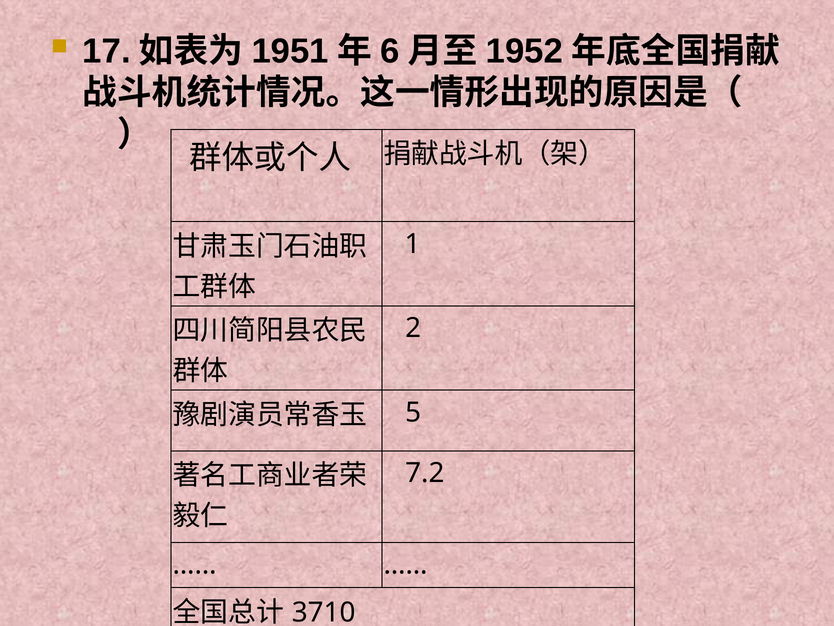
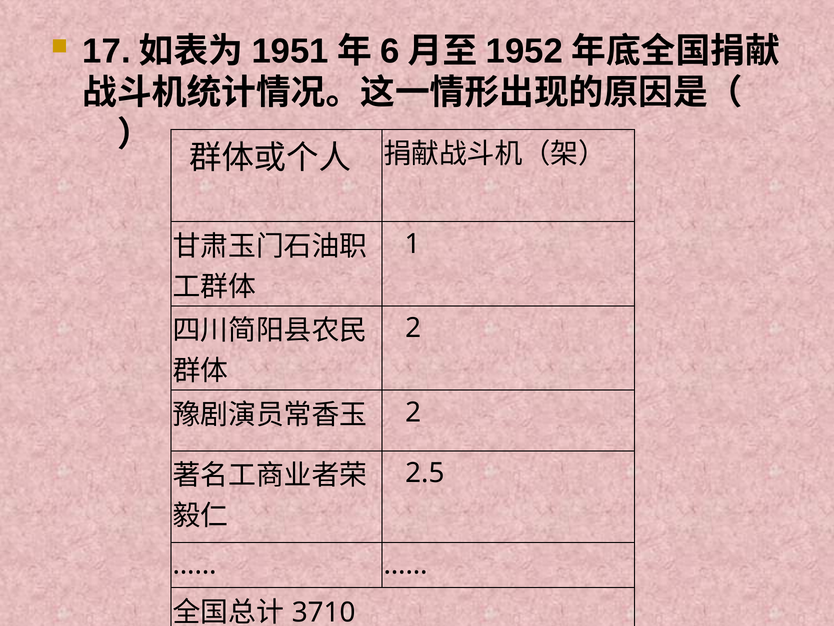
5: 5 -> 2 (413, 412)
7.2: 7.2 -> 2.5 (425, 473)
